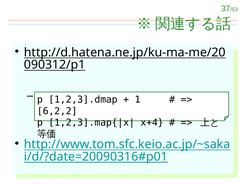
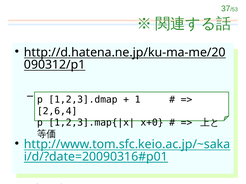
6,2,2: 6,2,2 -> 2,6,4 (57, 111)
x+4: x+4 -> x+0 (152, 123)
